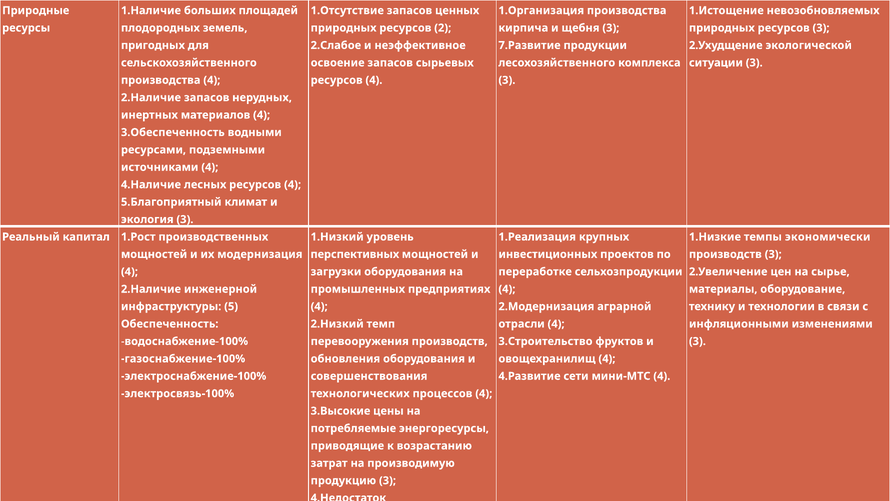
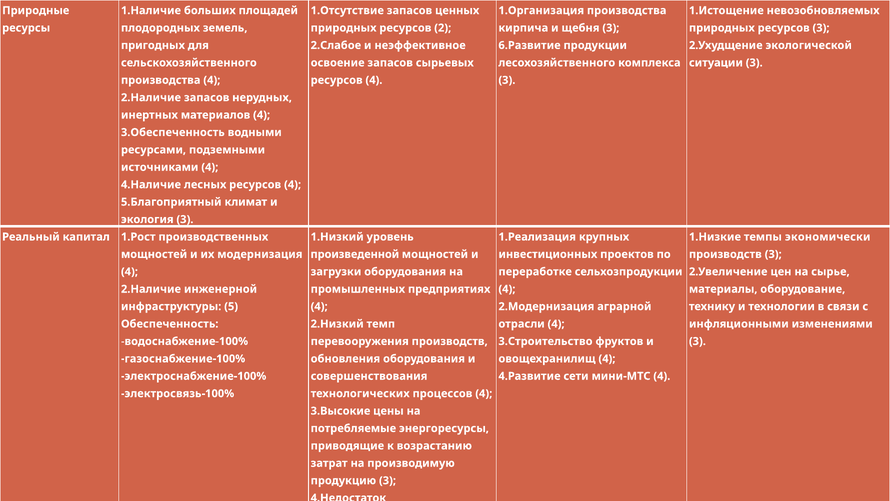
7.Развитие: 7.Развитие -> 6.Развитие (530, 45)
перспективных: перспективных -> произведенной (355, 254)
